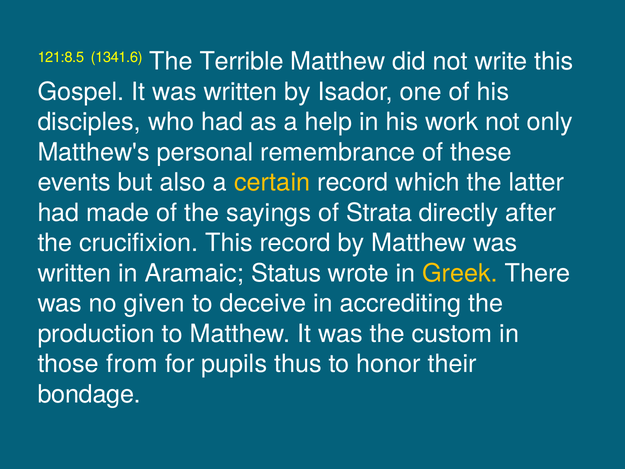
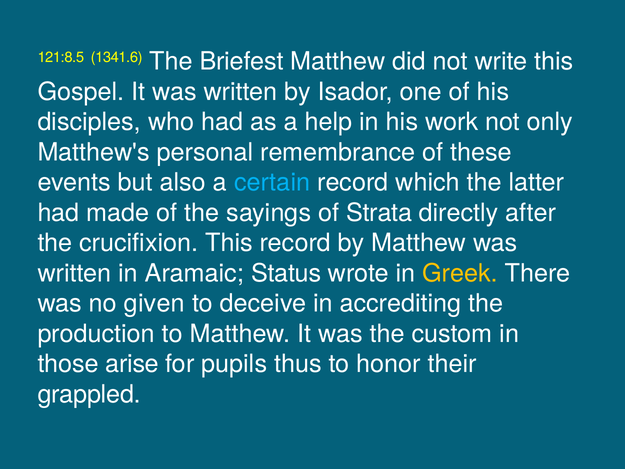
Terrible: Terrible -> Briefest (242, 62)
certain colour: yellow -> light blue (272, 183)
from: from -> arise (132, 364)
bondage: bondage -> grappled (89, 394)
